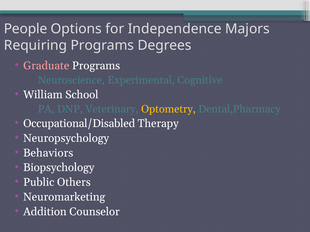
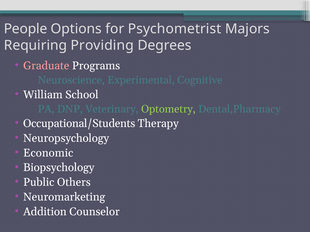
Independence: Independence -> Psychometrist (175, 29)
Requiring Programs: Programs -> Providing (102, 45)
Optometry colour: yellow -> light green (168, 109)
Occupational/Disabled: Occupational/Disabled -> Occupational/Students (79, 124)
Behaviors: Behaviors -> Economic (48, 153)
